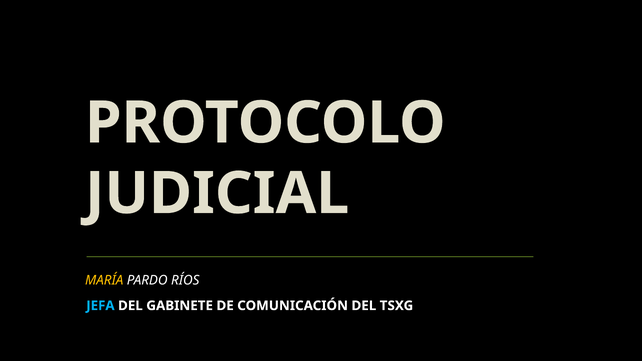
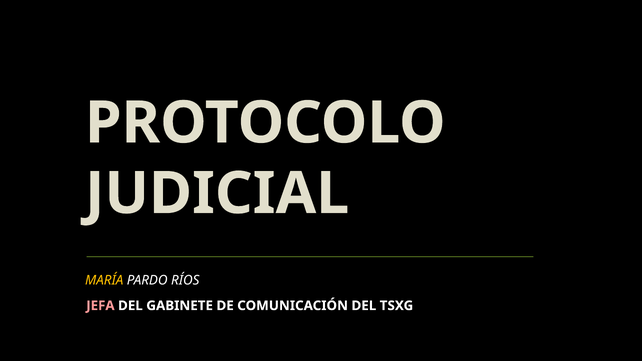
JEFA colour: light blue -> pink (100, 306)
